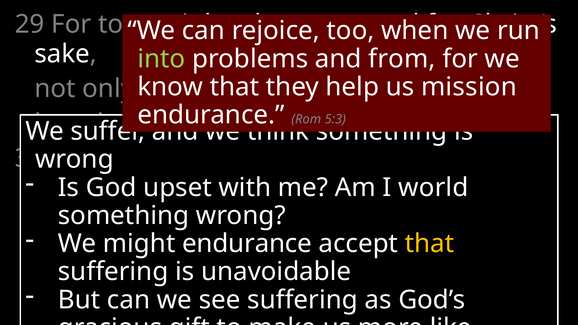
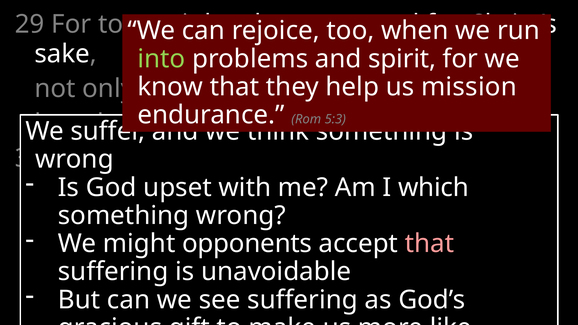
from: from -> spirit (402, 59)
I world: world -> which (434, 187)
might endurance: endurance -> opponents (247, 244)
that colour: yellow -> pink (430, 244)
